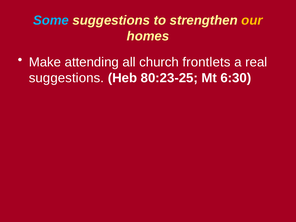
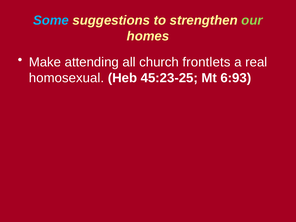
our colour: yellow -> light green (252, 20)
suggestions: suggestions -> homosexual (66, 78)
80:23-25: 80:23-25 -> 45:23-25 (169, 78)
6:30: 6:30 -> 6:93 (236, 78)
